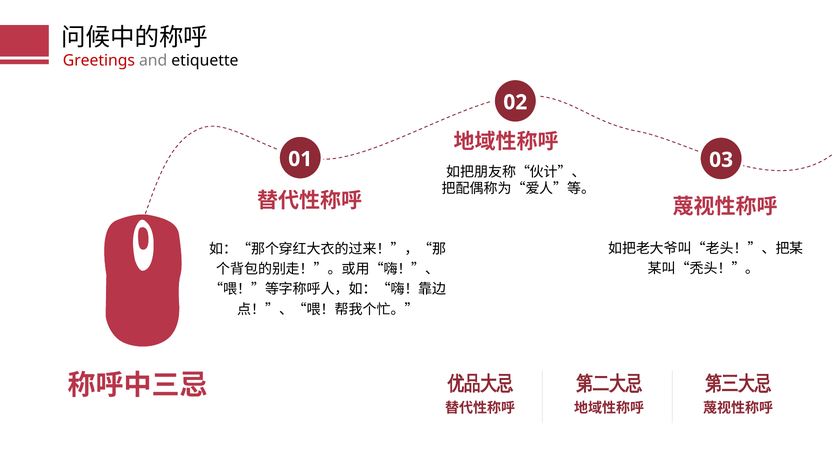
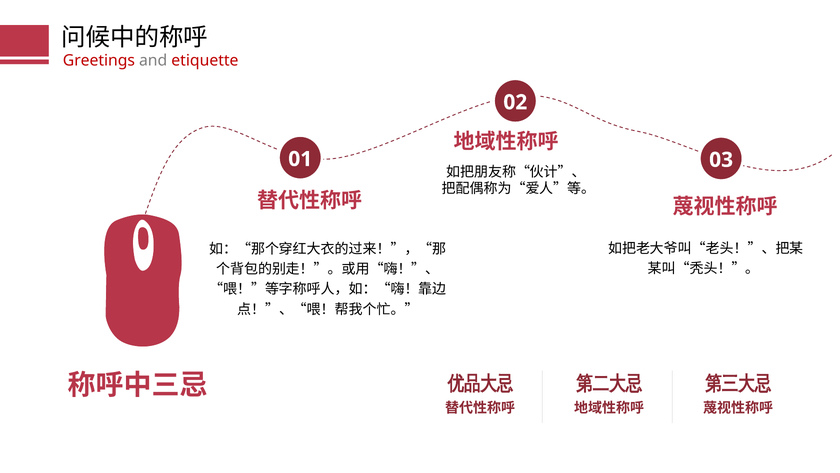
etiquette colour: black -> red (205, 60)
